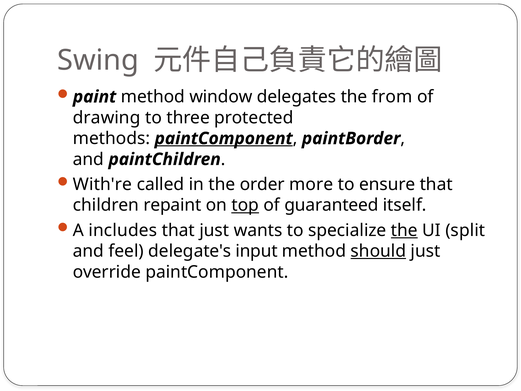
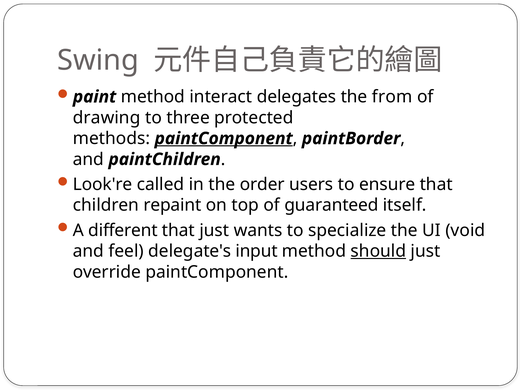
window: window -> interact (221, 97)
With're: With're -> Look're (103, 184)
more: more -> users (311, 184)
top underline: present -> none (245, 205)
includes: includes -> different (123, 230)
the underline: present -> none (404, 230)
split: split -> void (465, 230)
